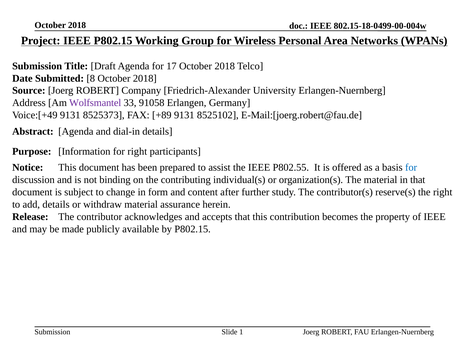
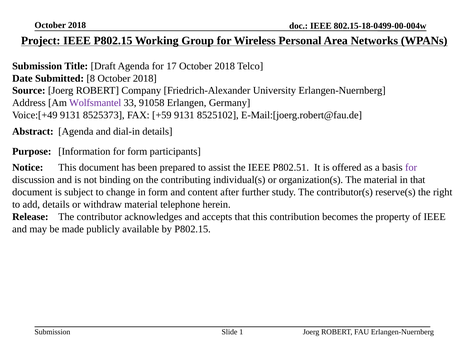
+89: +89 -> +59 (162, 115)
for right: right -> form (137, 151)
P802.55: P802.55 -> P802.51 (291, 167)
for colour: blue -> purple (411, 167)
assurance: assurance -> telephone (180, 204)
